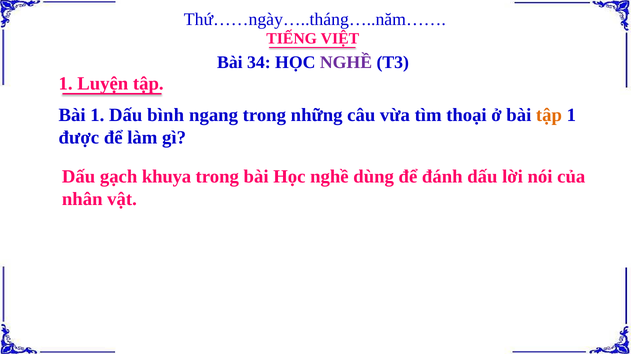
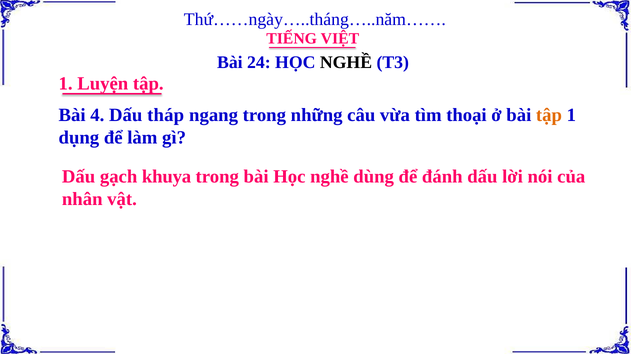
34: 34 -> 24 (259, 62)
NGHỀ colour: purple -> black (346, 62)
Bài 1: 1 -> 4 (97, 115)
bình: bình -> tháp (166, 115)
được: được -> dụng (79, 138)
